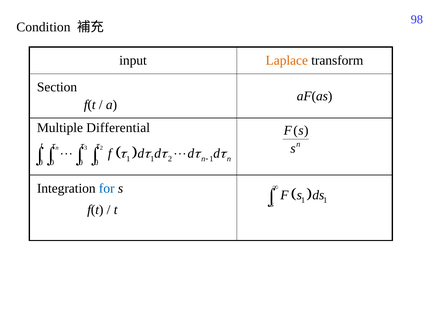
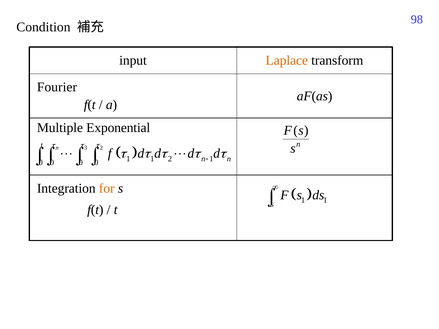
Section: Section -> Fourier (57, 87)
Differential: Differential -> Exponential (118, 128)
for colour: blue -> orange (107, 188)
